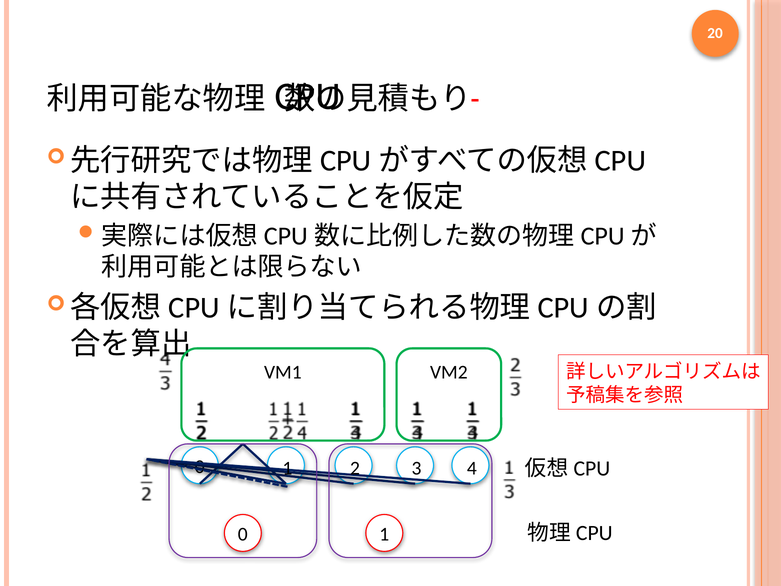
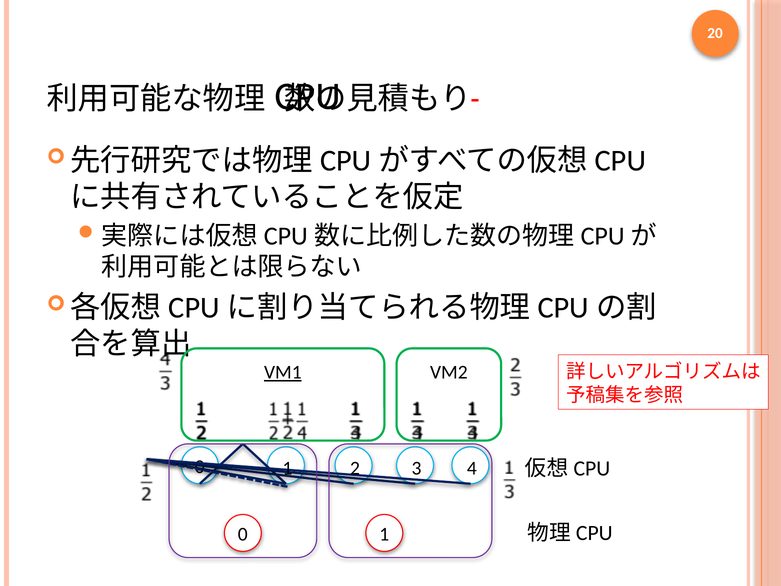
VM1 underline: none -> present (283, 372)
